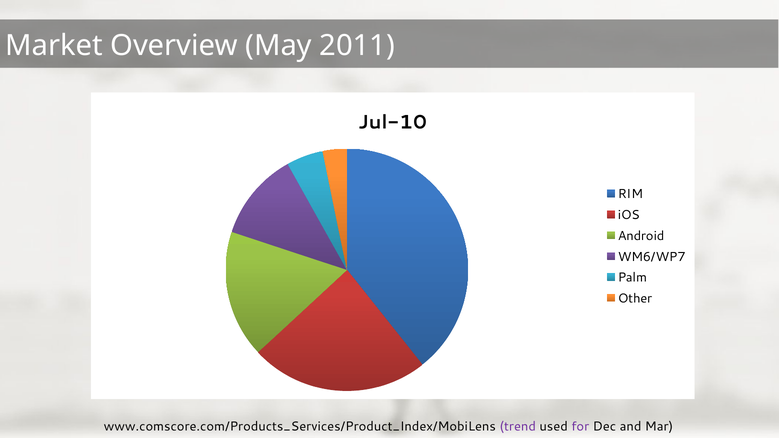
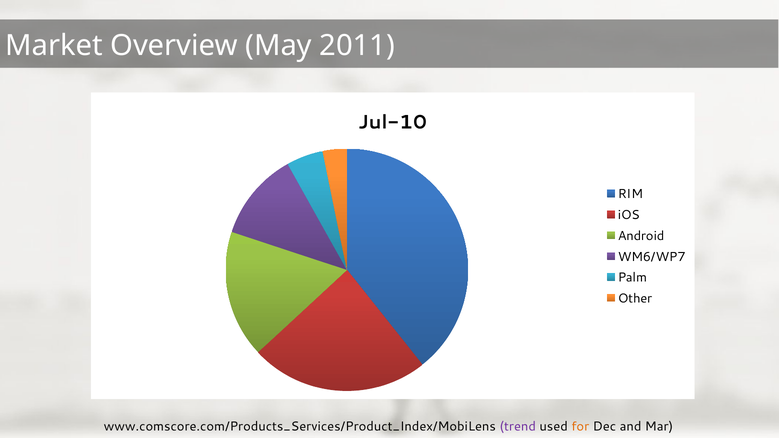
for colour: purple -> orange (580, 427)
